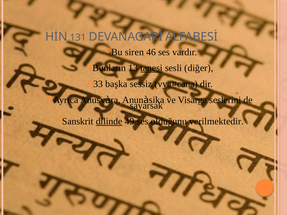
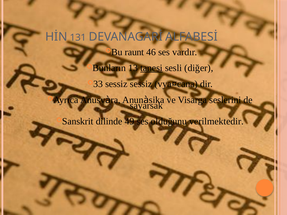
siren: siren -> raunt (134, 52)
başka: başka -> sessiz (116, 84)
dilinde underline: present -> none (109, 122)
